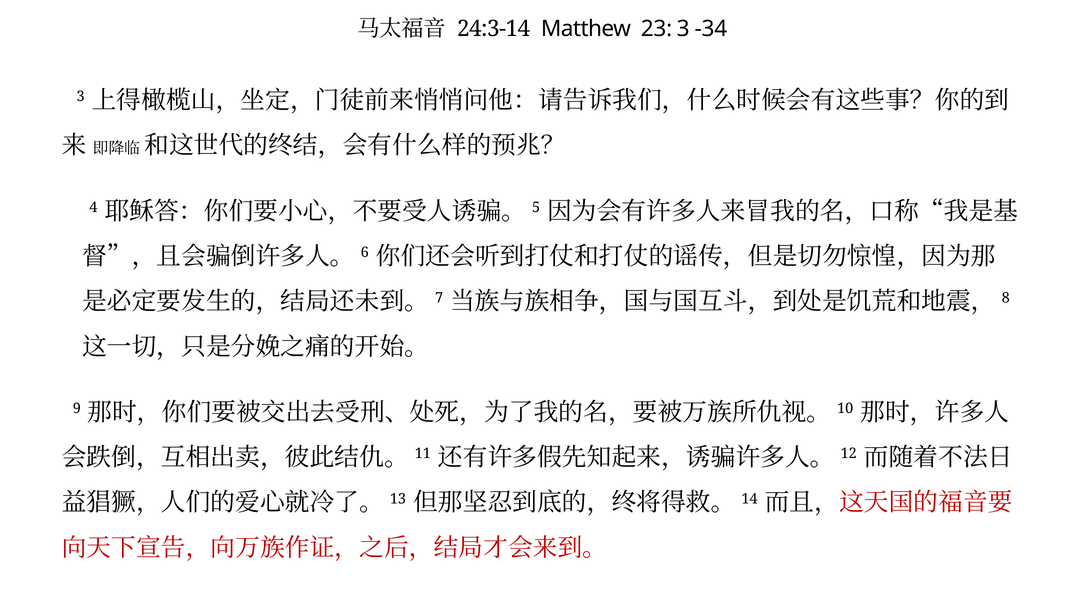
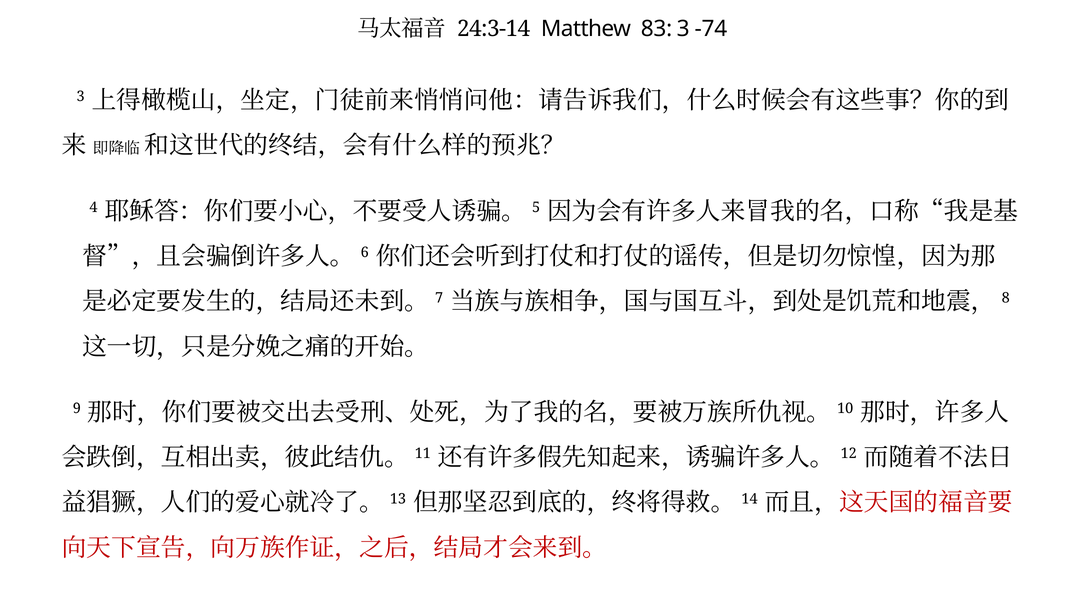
23: 23 -> 83 (657, 29)
-34: -34 -> -74 (711, 29)
